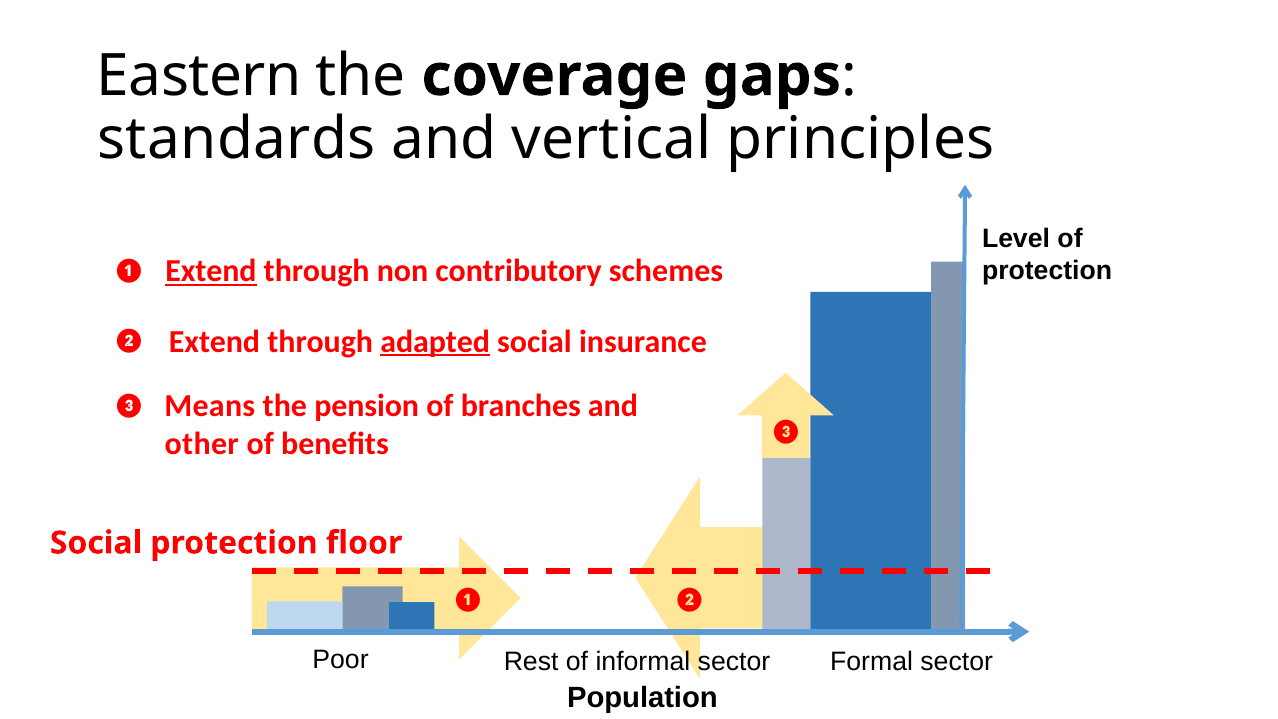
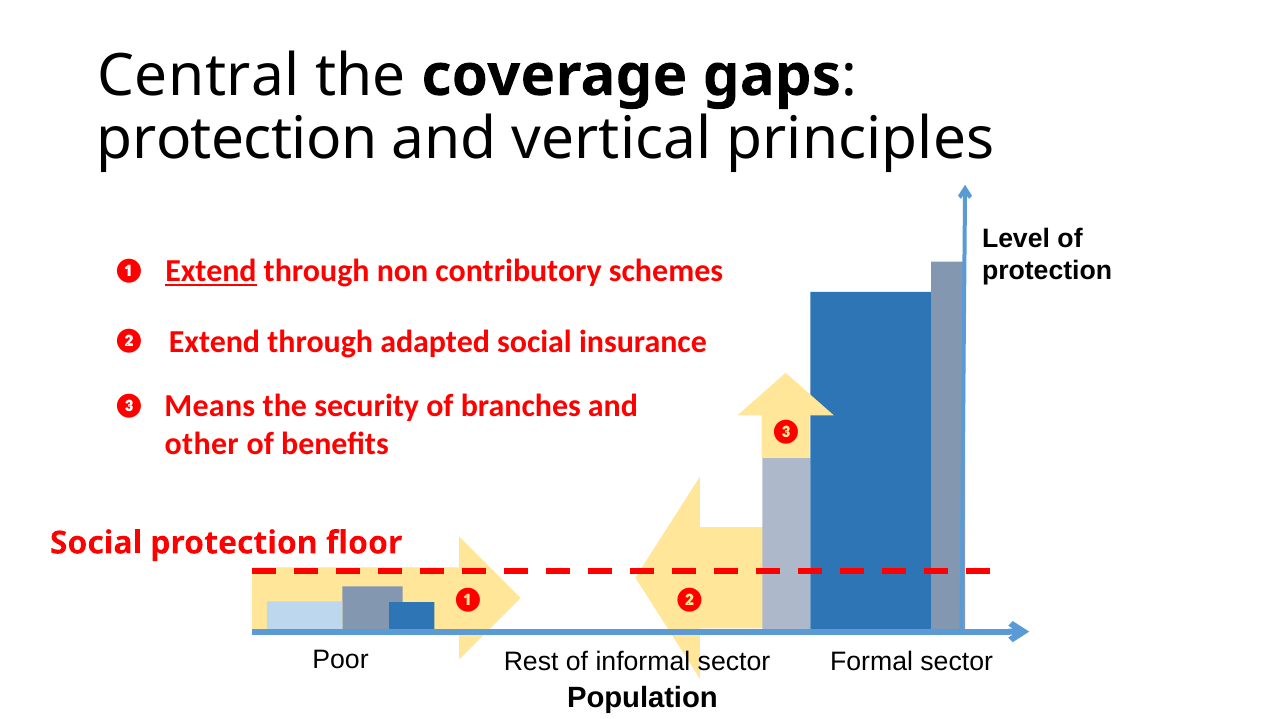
Eastern: Eastern -> Central (199, 76)
standards: standards -> protection (237, 139)
adapted underline: present -> none (435, 341)
pension: pension -> security (367, 406)
